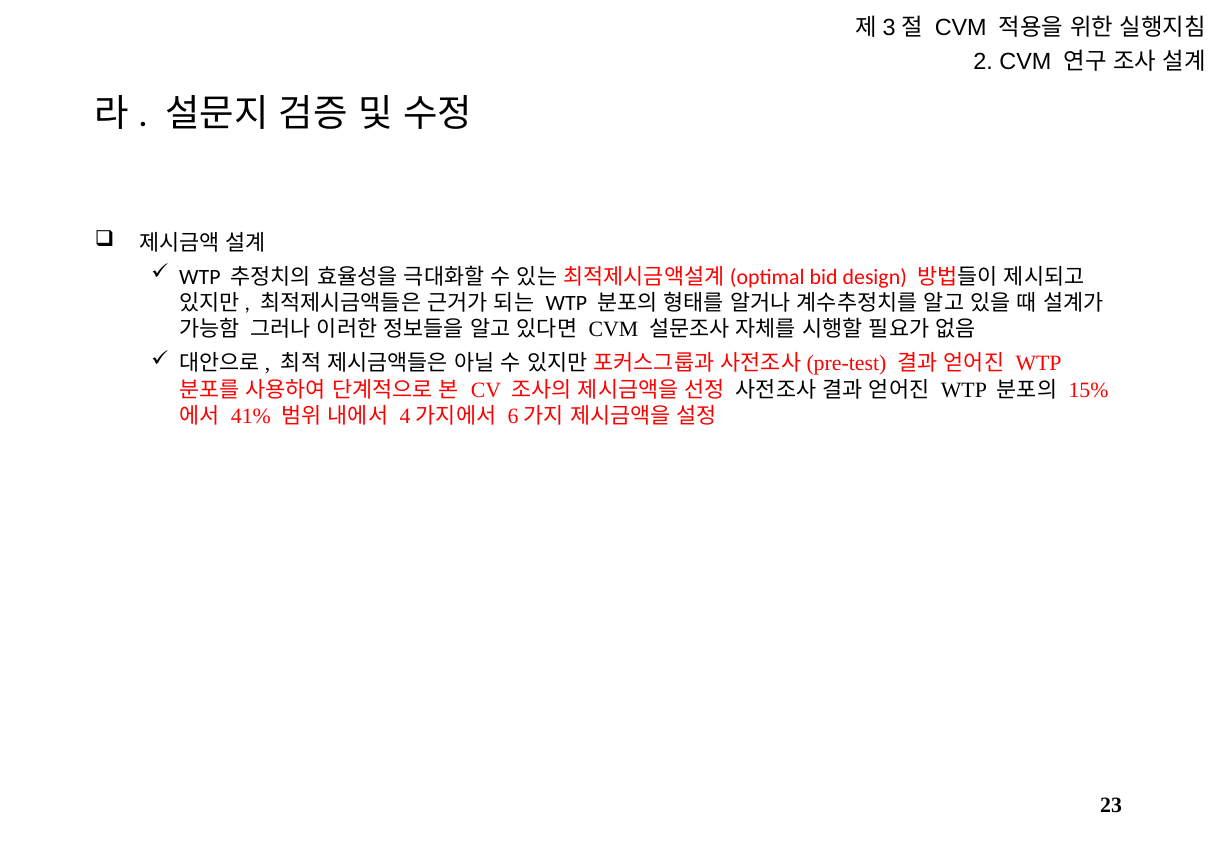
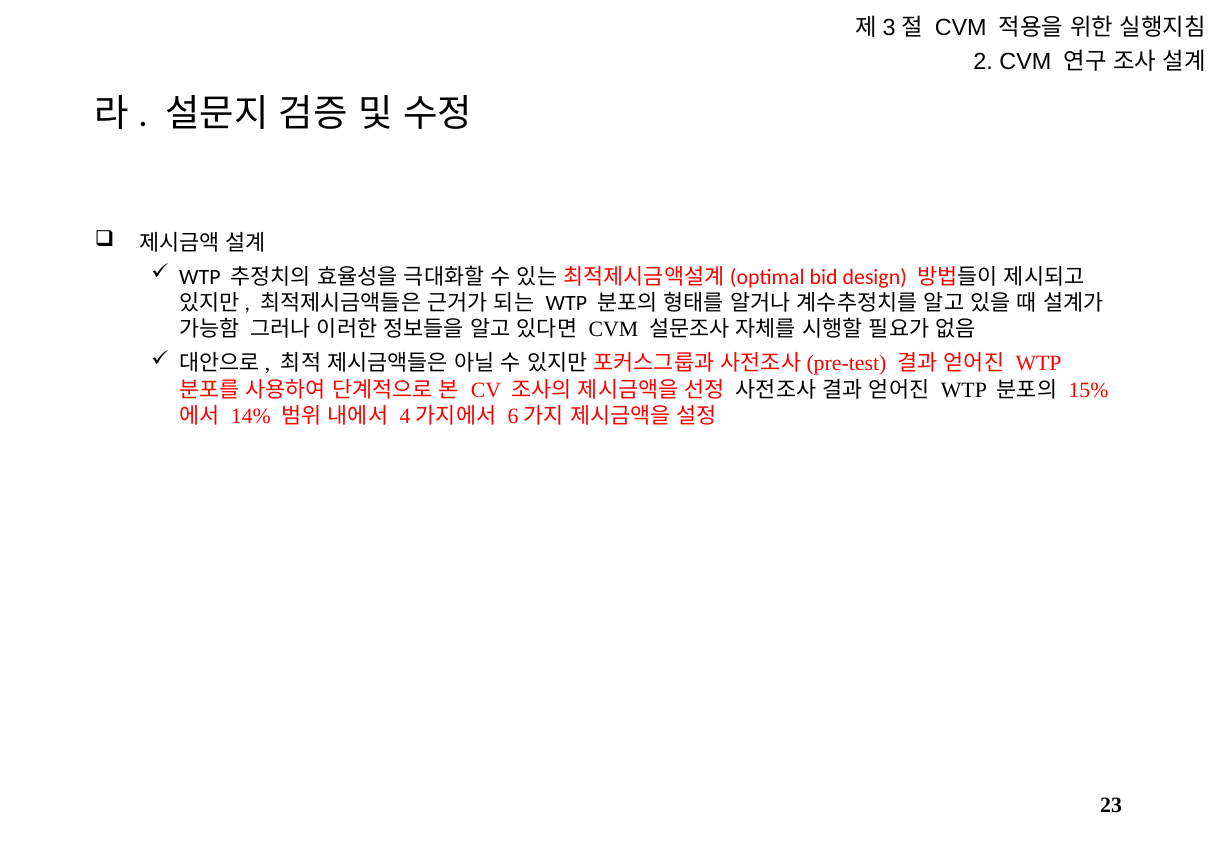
41%: 41% -> 14% (251, 416)
